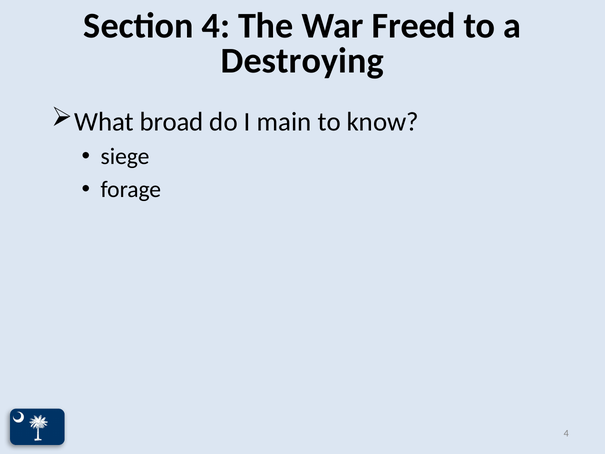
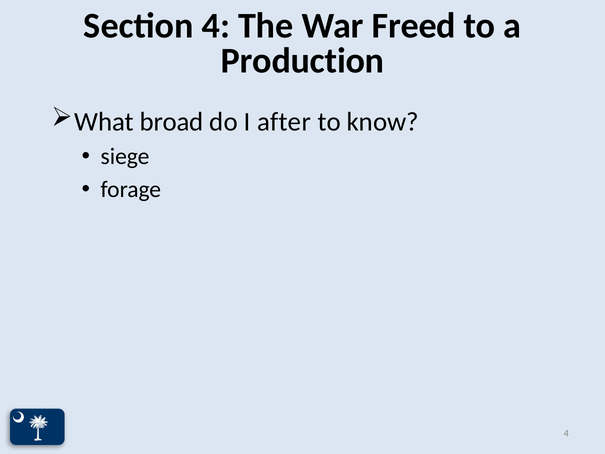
Destroying: Destroying -> Production (303, 61)
main: main -> after (284, 122)
